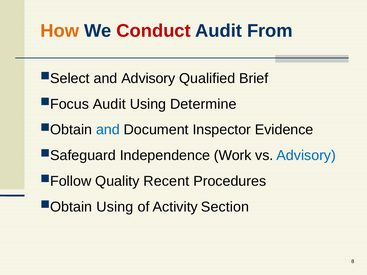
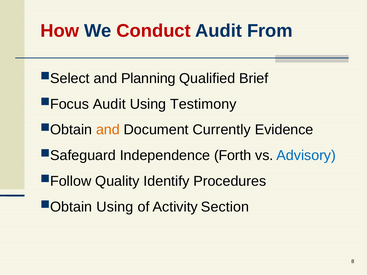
How colour: orange -> red (60, 31)
and Advisory: Advisory -> Planning (148, 78)
Determine: Determine -> Testimony (203, 104)
and colour: blue -> orange (108, 130)
Inspector: Inspector -> Currently (222, 130)
Work: Work -> Forth (233, 156)
Recent: Recent -> Identify (166, 181)
